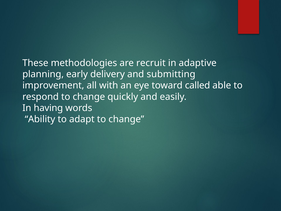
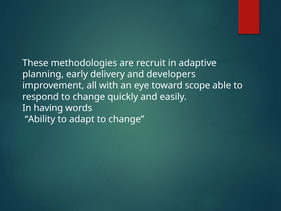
submitting: submitting -> developers (171, 74)
called: called -> scope (198, 85)
